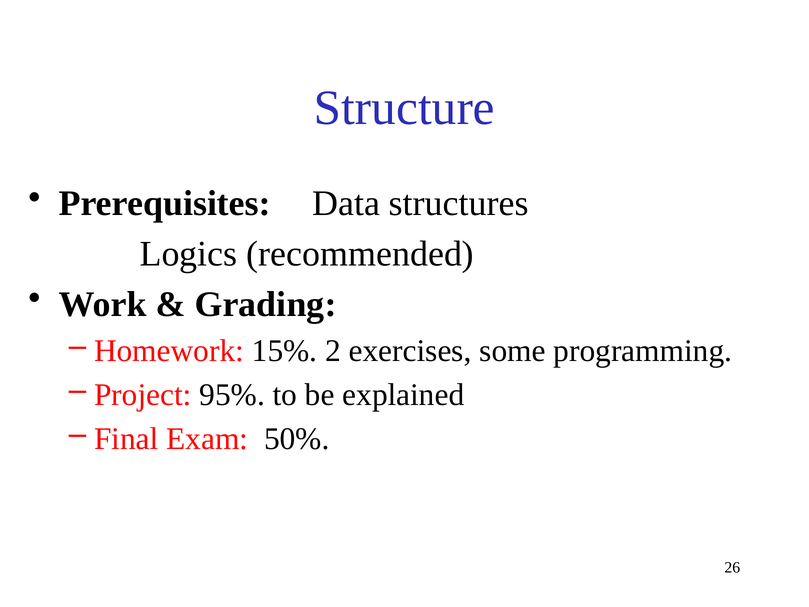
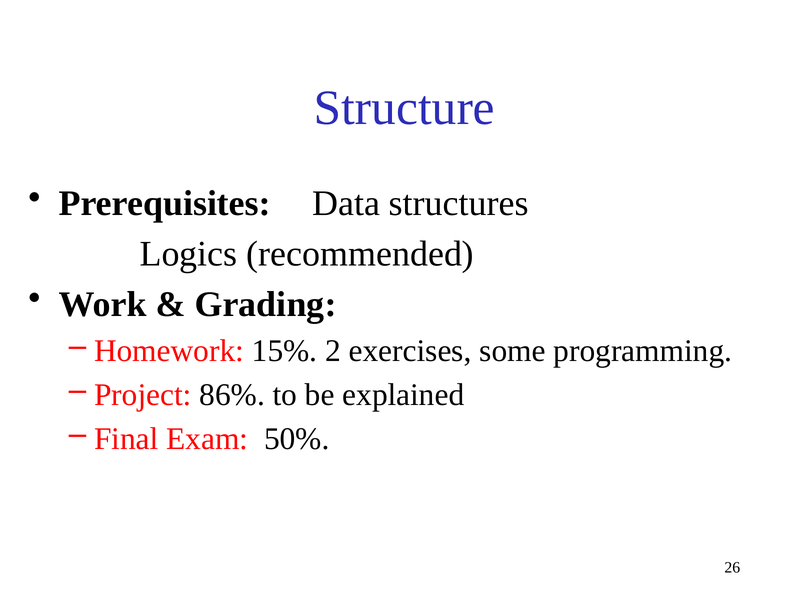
95%: 95% -> 86% (232, 395)
